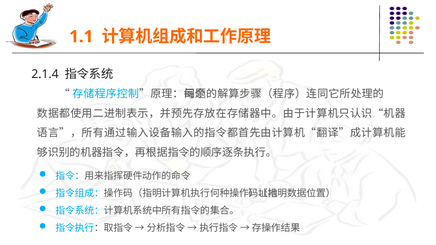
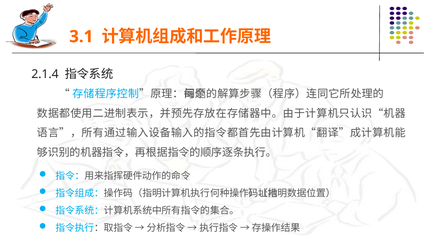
1.1: 1.1 -> 3.1 (81, 37)
